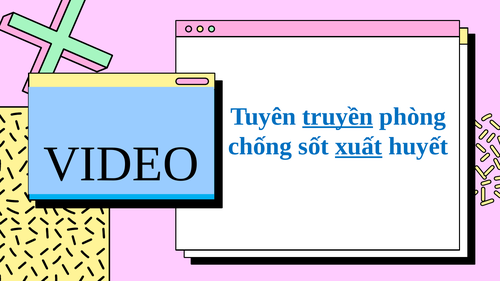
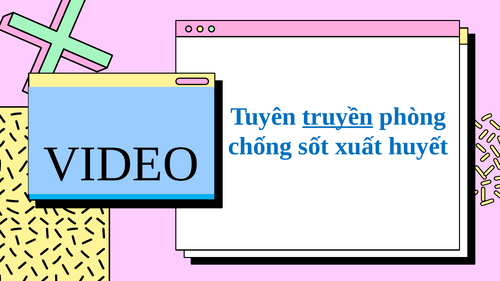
xuất underline: present -> none (359, 147)
